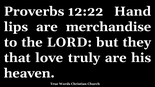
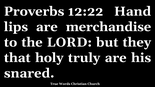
love: love -> holy (49, 58)
heaven: heaven -> snared (29, 73)
